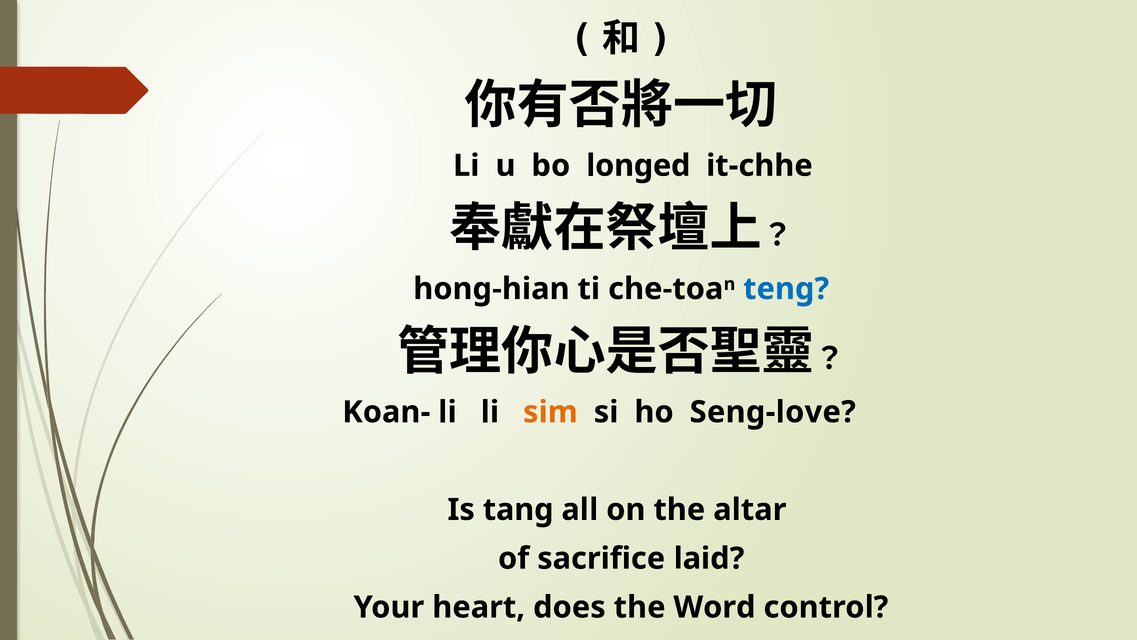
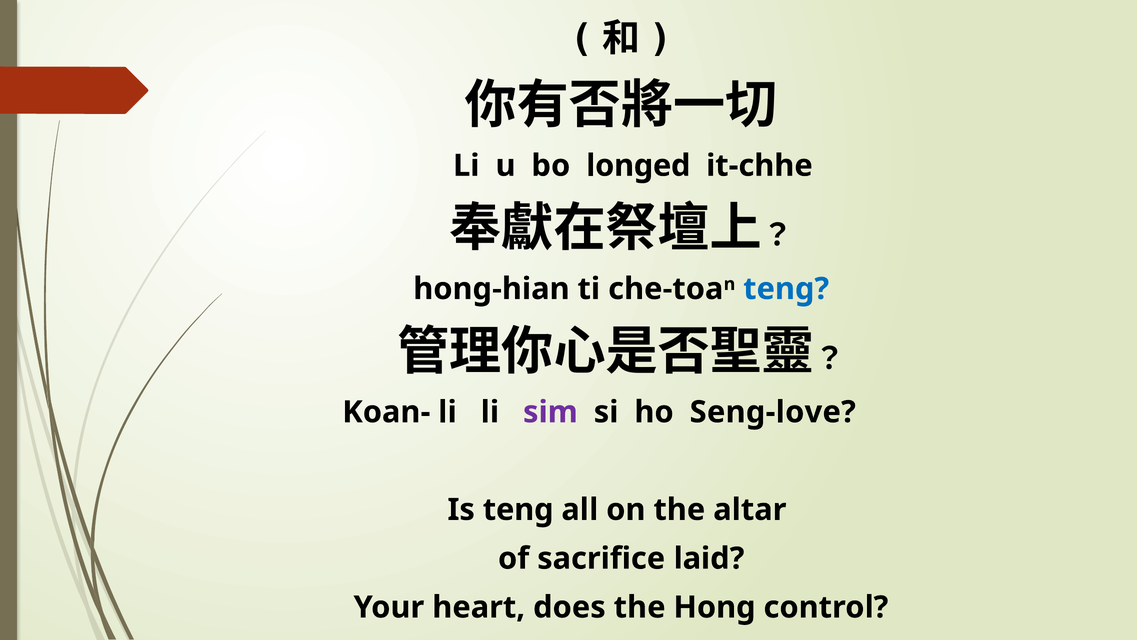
sim colour: orange -> purple (550, 412)
Is tang: tang -> teng (518, 509)
Word: Word -> Hong (714, 607)
